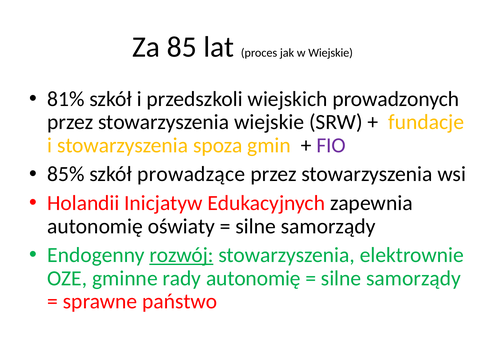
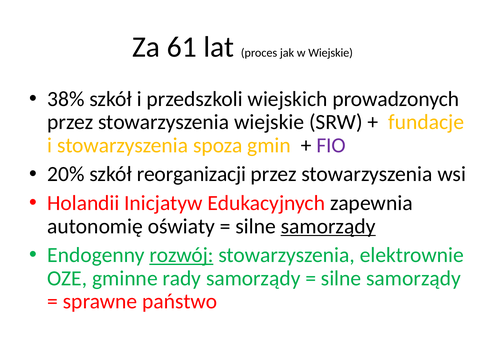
85: 85 -> 61 (182, 47)
81%: 81% -> 38% (66, 99)
85%: 85% -> 20% (66, 174)
prowadzące: prowadzące -> reorganizacji (191, 174)
samorządy underline: none -> present (328, 226)
rady autonomię: autonomię -> samorządy (253, 278)
